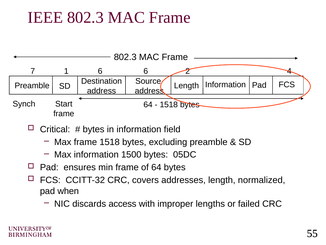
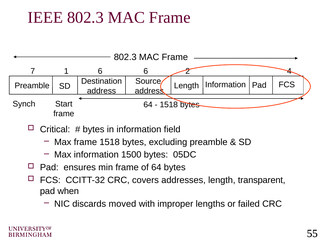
normalized: normalized -> transparent (262, 180)
access: access -> moved (122, 203)
